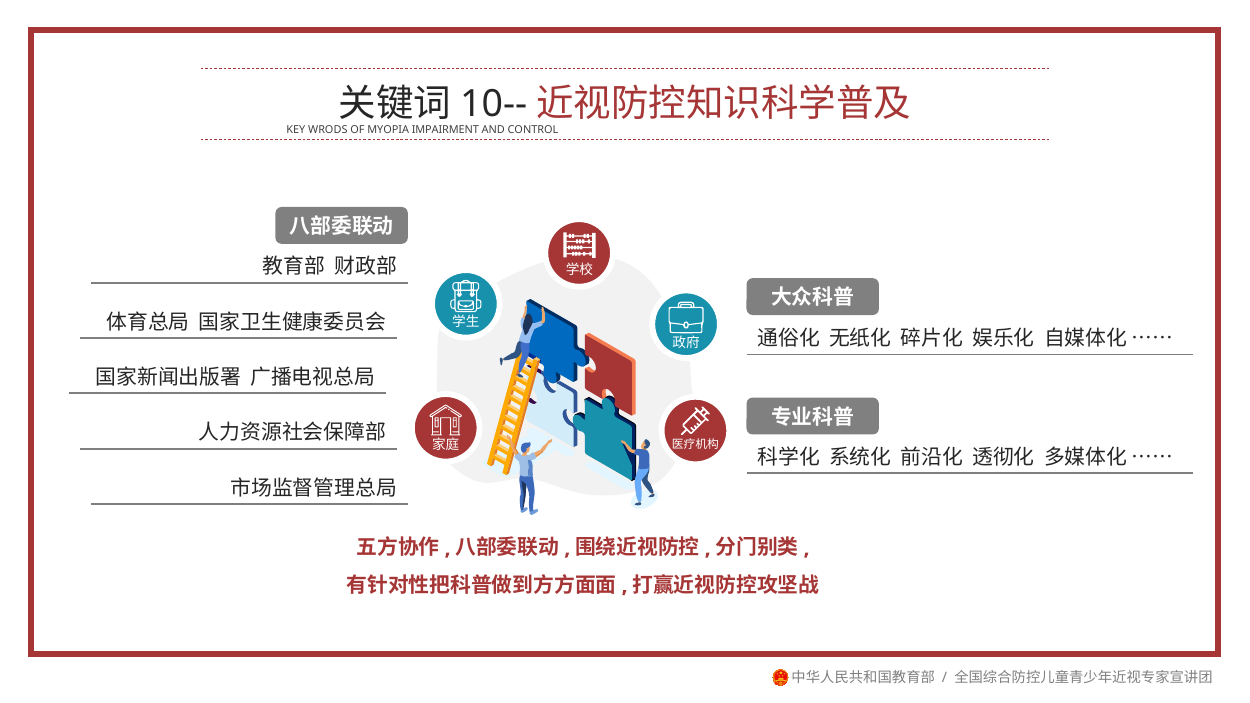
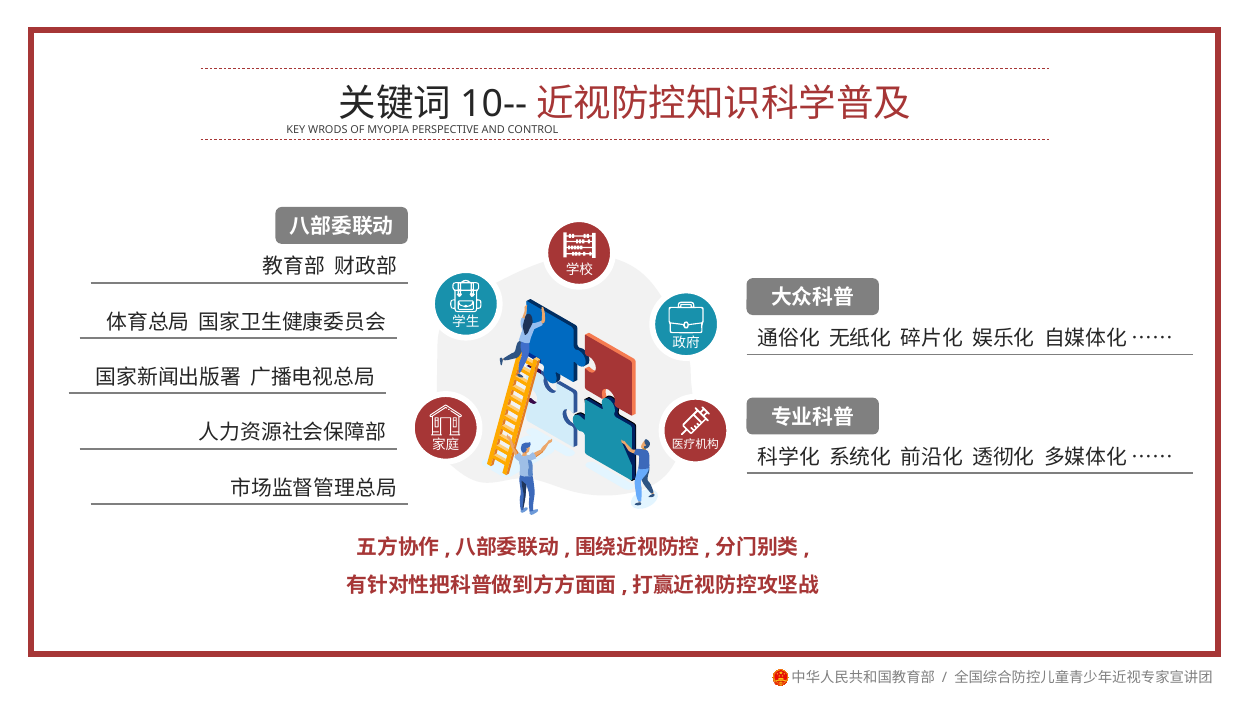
IMPAIRMENT: IMPAIRMENT -> PERSPECTIVE (445, 130)
